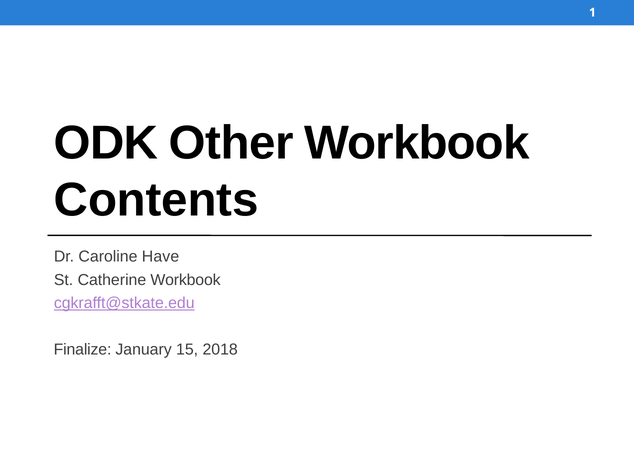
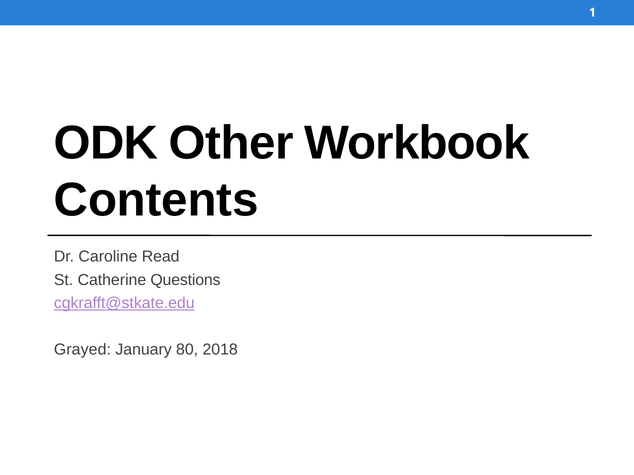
Have: Have -> Read (161, 257)
Catherine Workbook: Workbook -> Questions (185, 280)
Finalize: Finalize -> Grayed (82, 350)
15: 15 -> 80 (187, 350)
